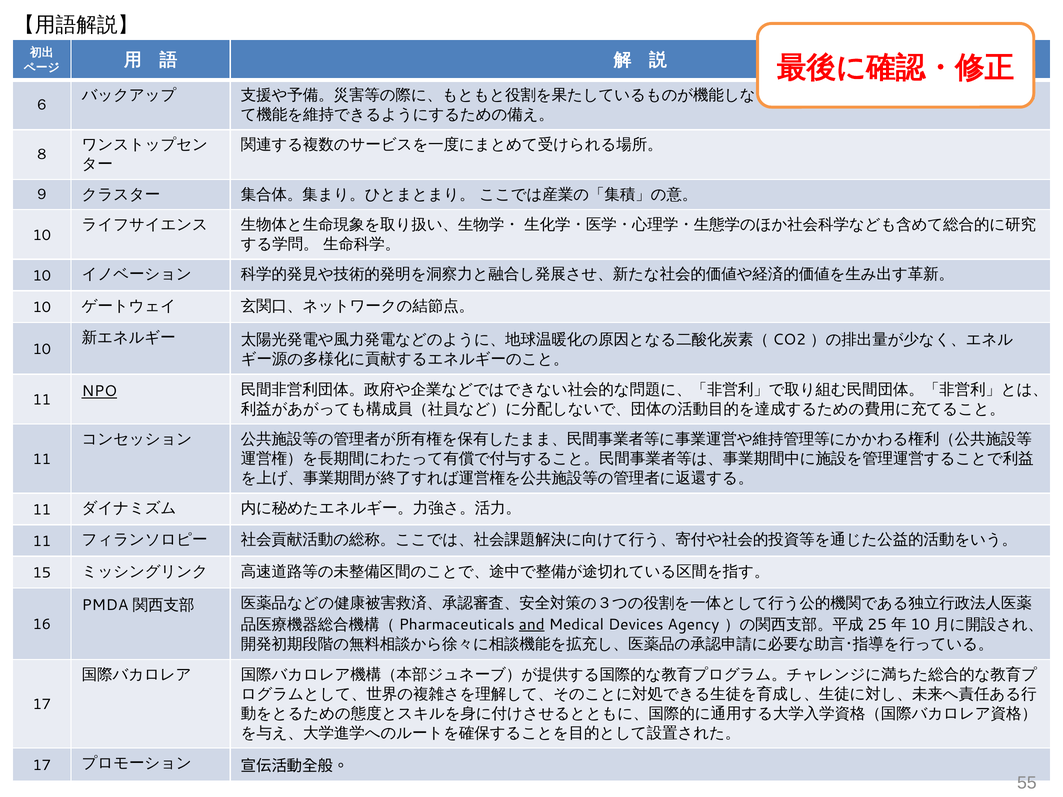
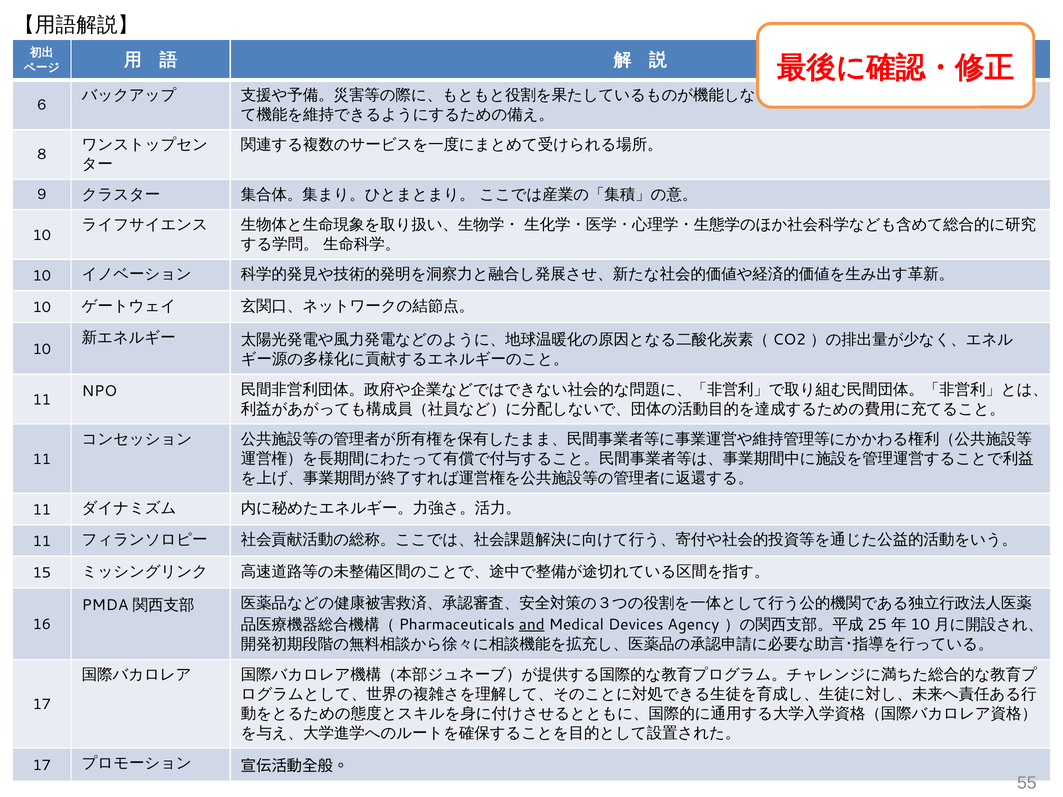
NPO underline: present -> none (99, 392)
